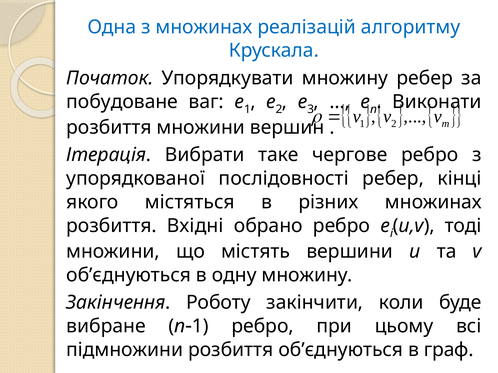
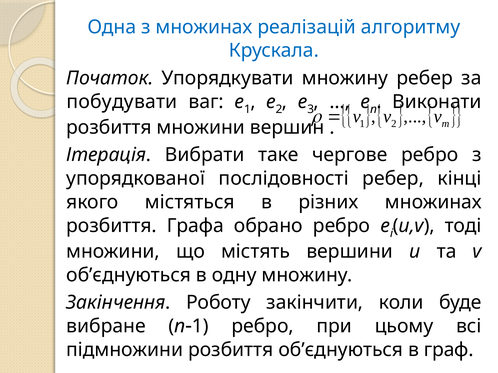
побудоване: побудоване -> побудувати (122, 102)
Вхідні: Вхідні -> Графа (195, 226)
